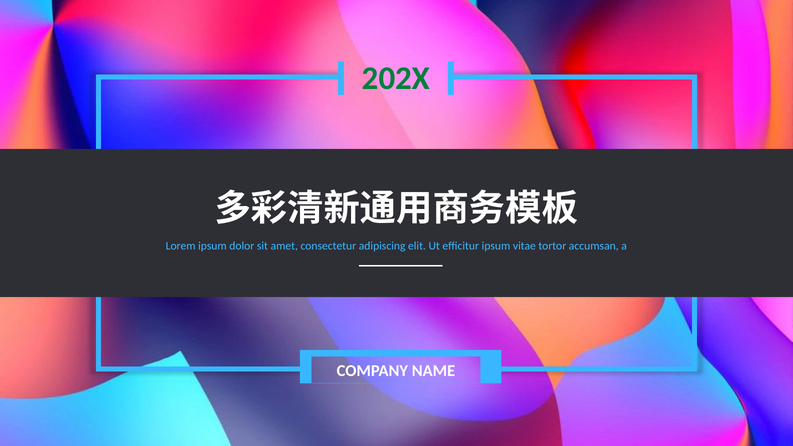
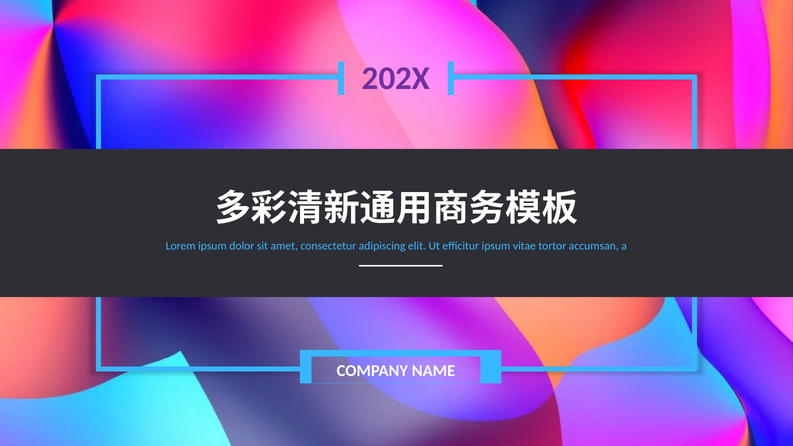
202X colour: green -> purple (396, 79)
